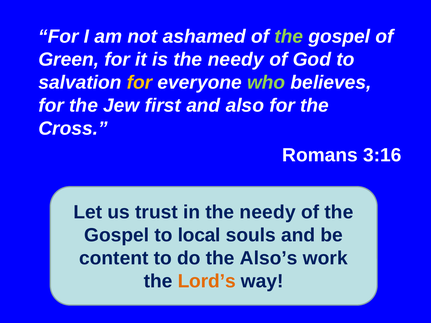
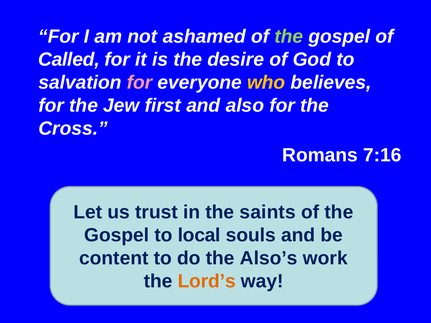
Green: Green -> Called (69, 60)
is the needy: needy -> desire (236, 60)
for colour: yellow -> pink (140, 83)
who colour: light green -> yellow (266, 83)
3:16: 3:16 -> 7:16 (382, 155)
in the needy: needy -> saints (268, 212)
